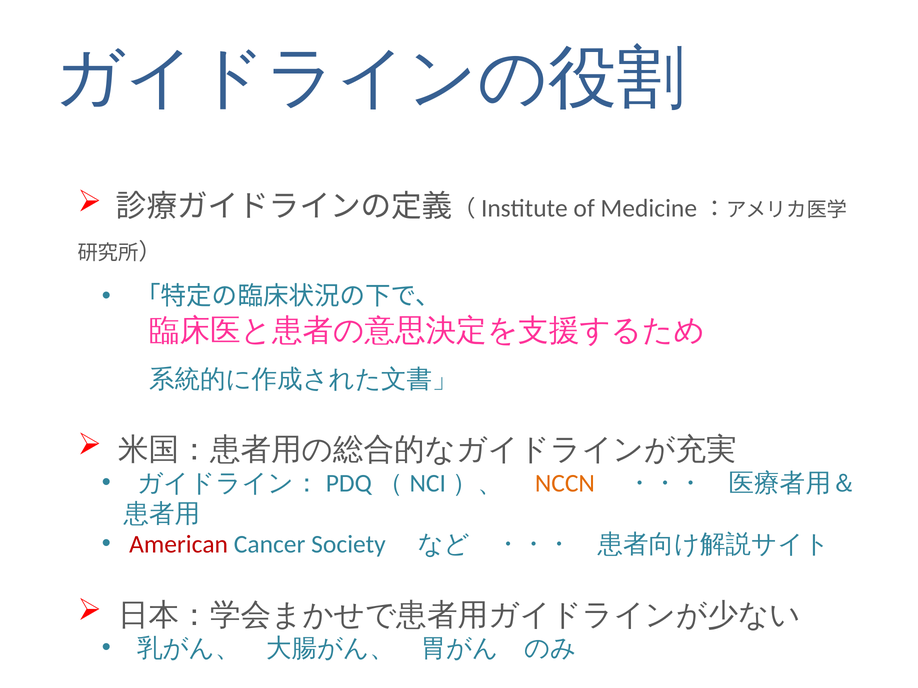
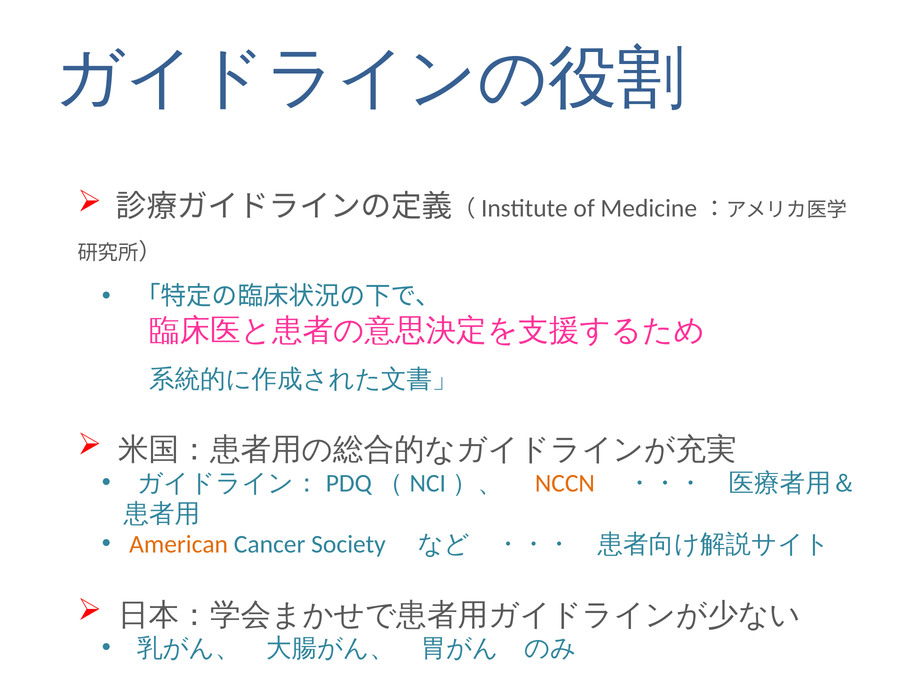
American colour: red -> orange (179, 545)
